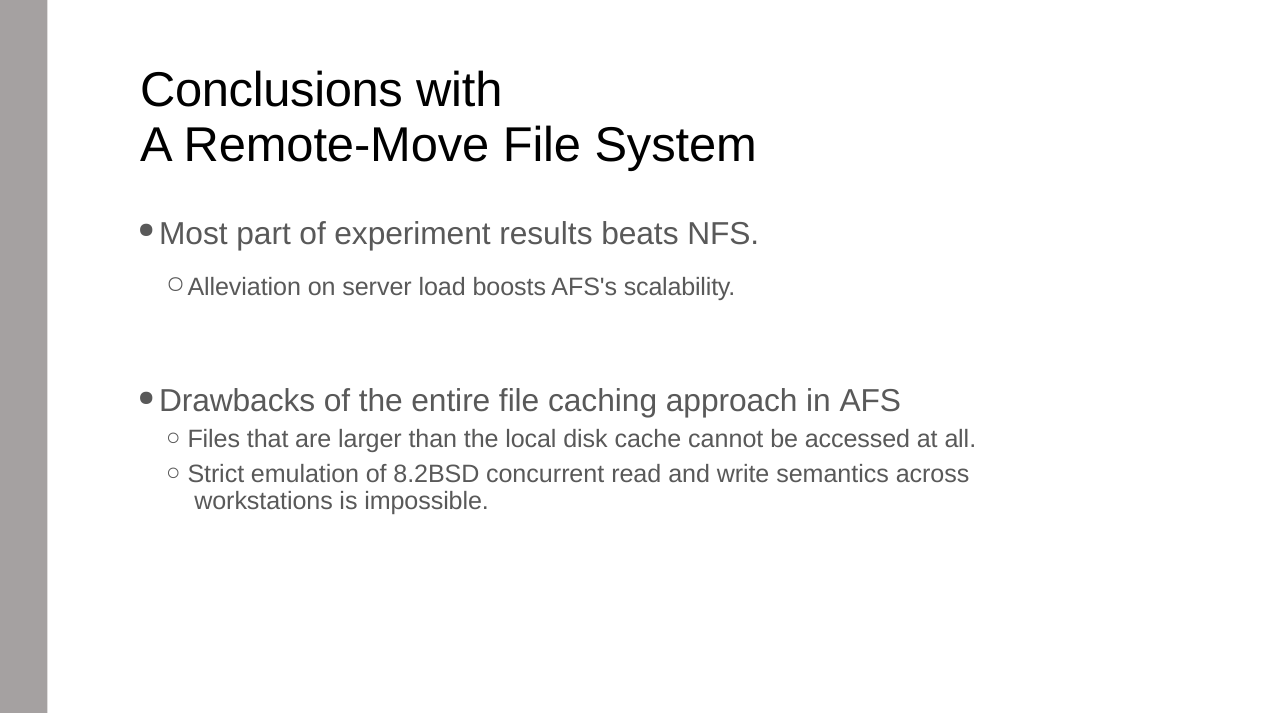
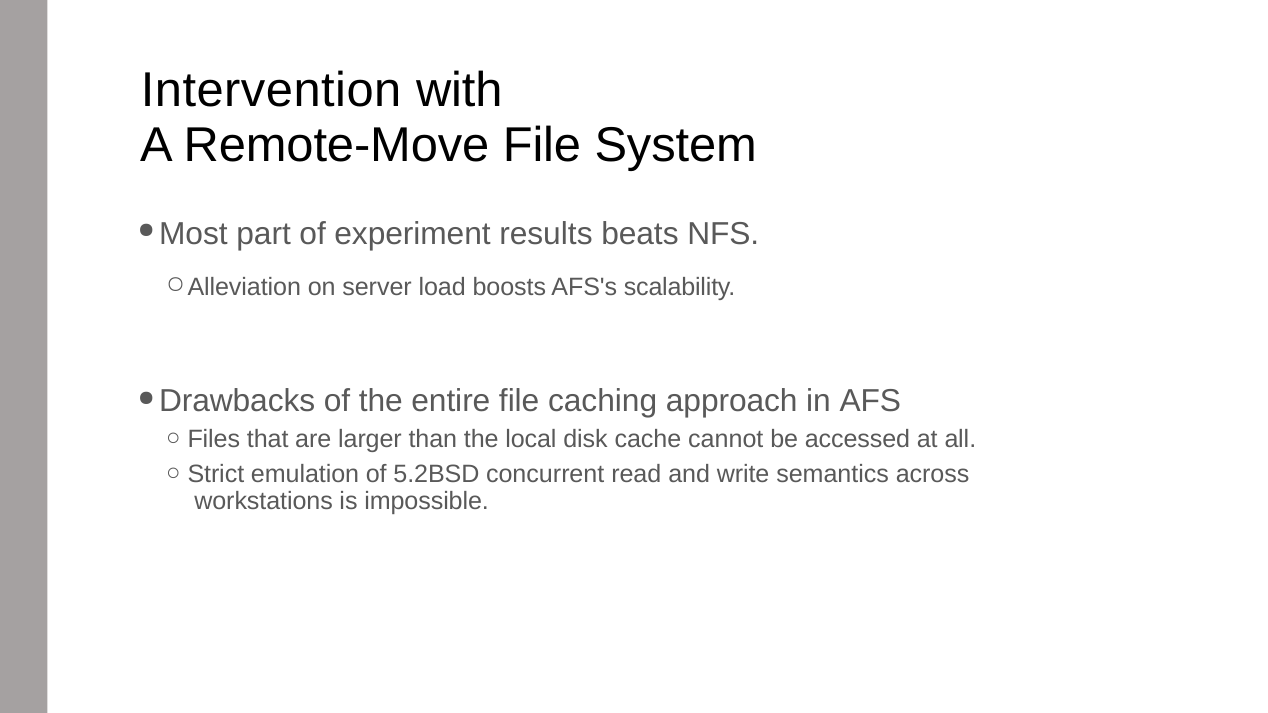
Conclusions: Conclusions -> Intervention (271, 90)
8.2BSD: 8.2BSD -> 5.2BSD (436, 475)
